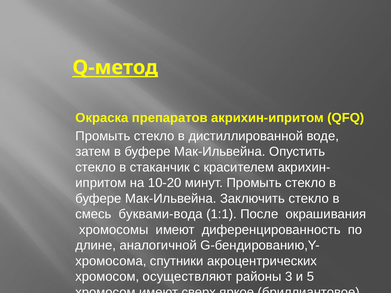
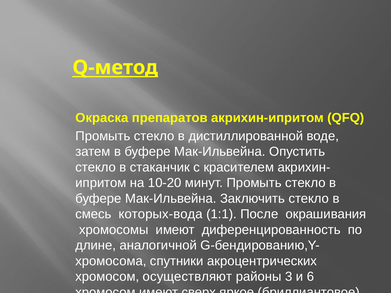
буквами-вода: буквами-вода -> которых-вода (161, 214)
5: 5 -> 6 (310, 277)
